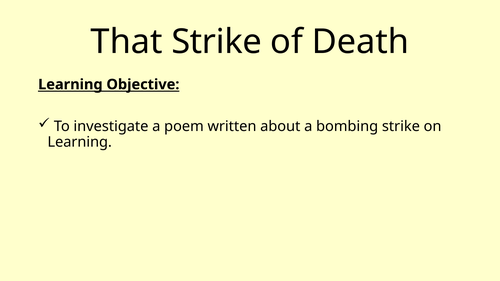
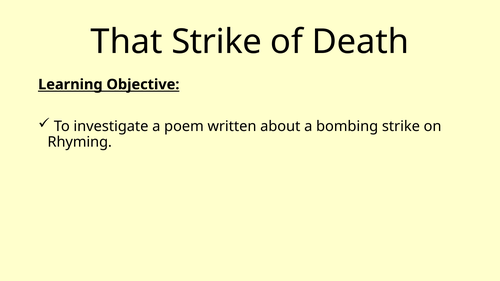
Learning: Learning -> Rhyming (80, 142)
